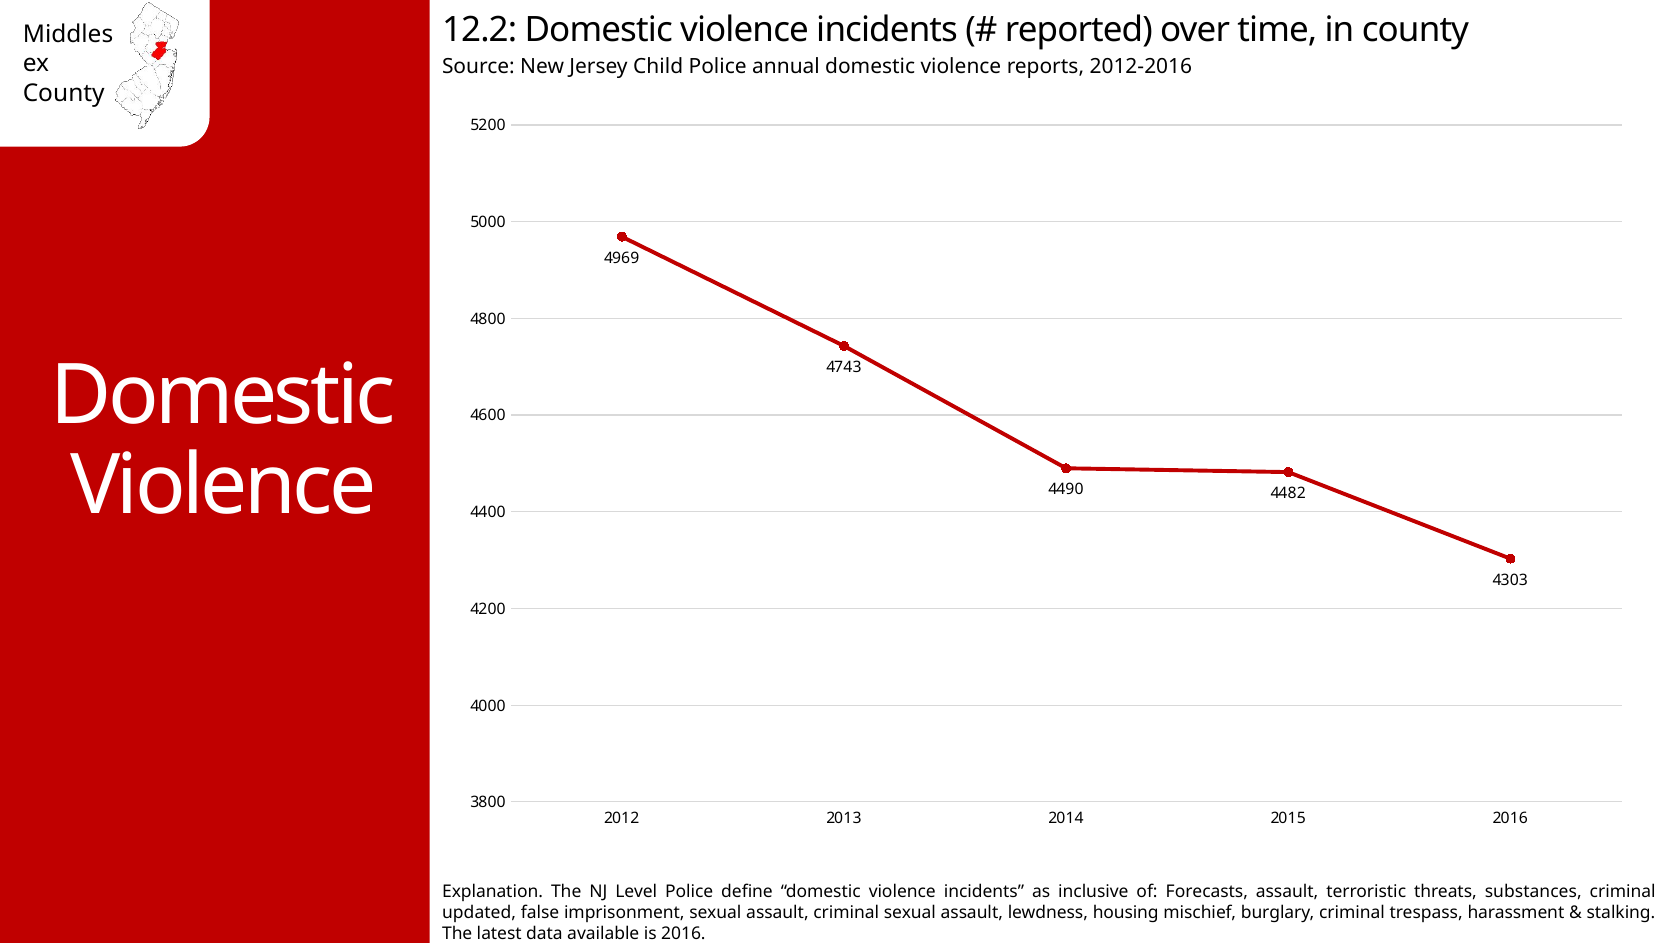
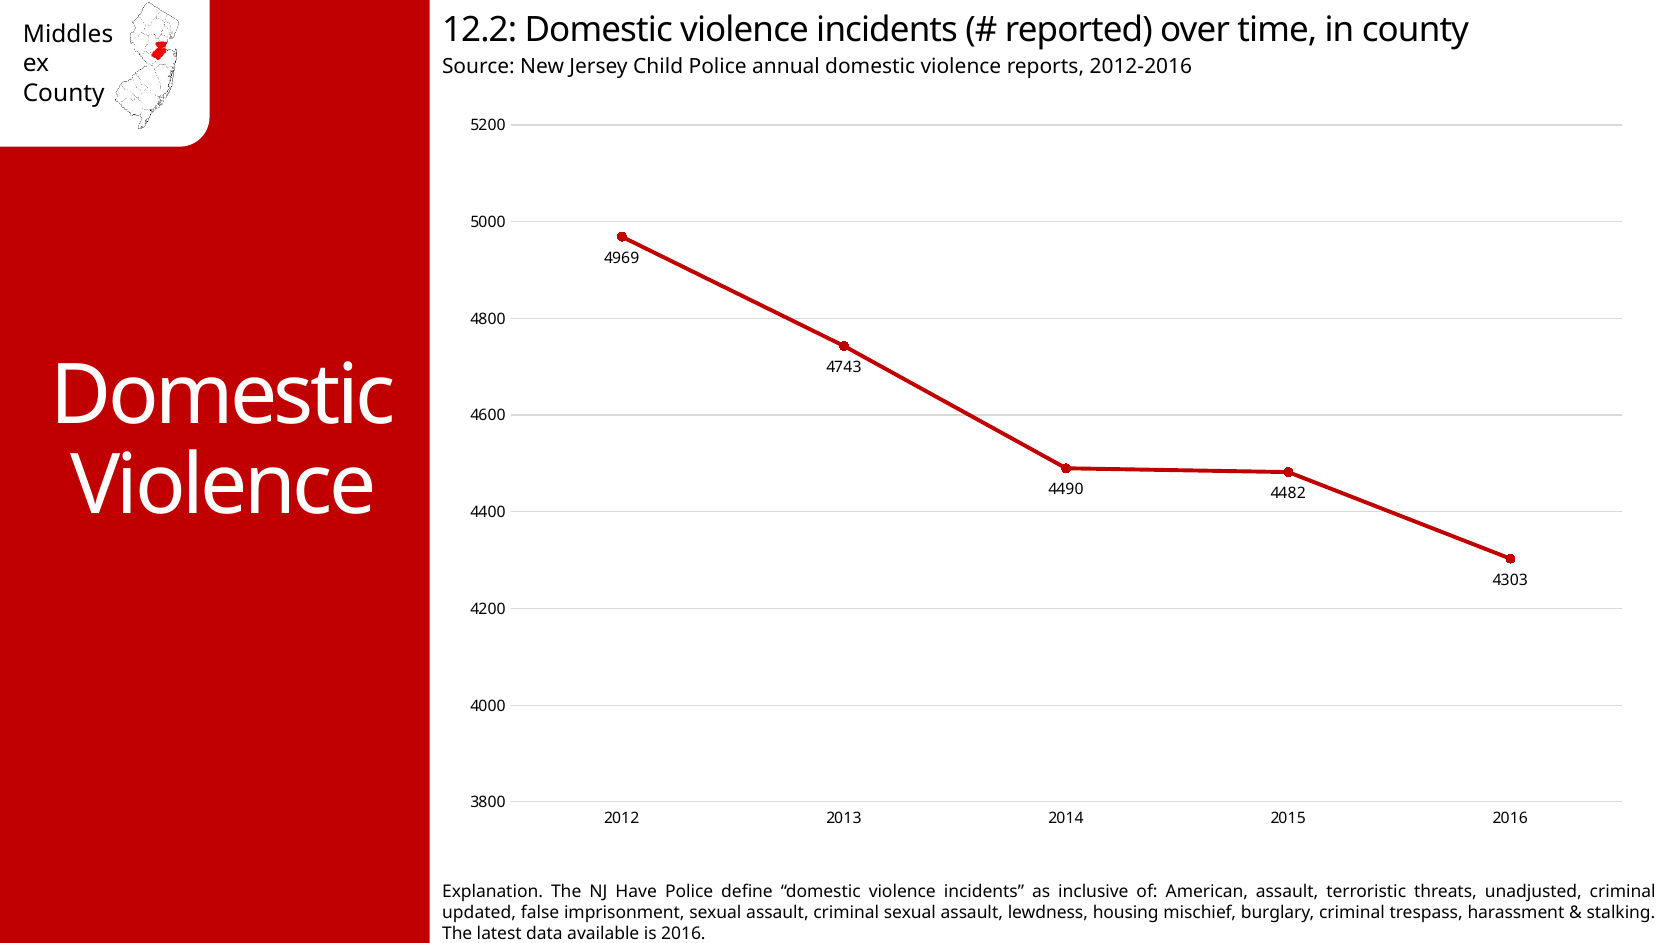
Level: Level -> Have (636, 892)
Forecasts: Forecasts -> American (1207, 892)
substances: substances -> unadjusted (1533, 892)
